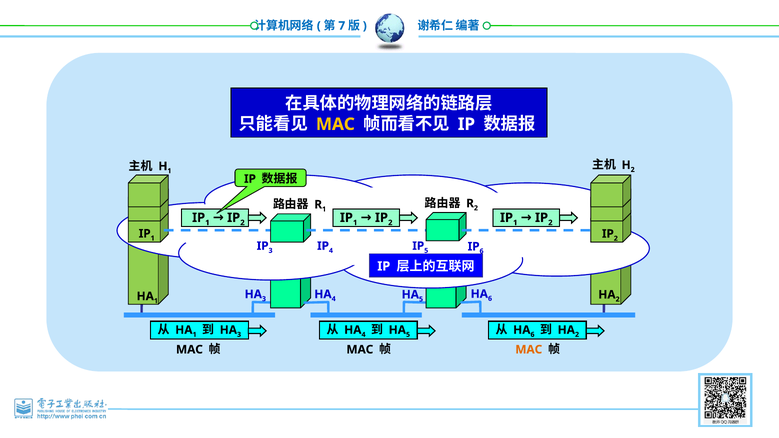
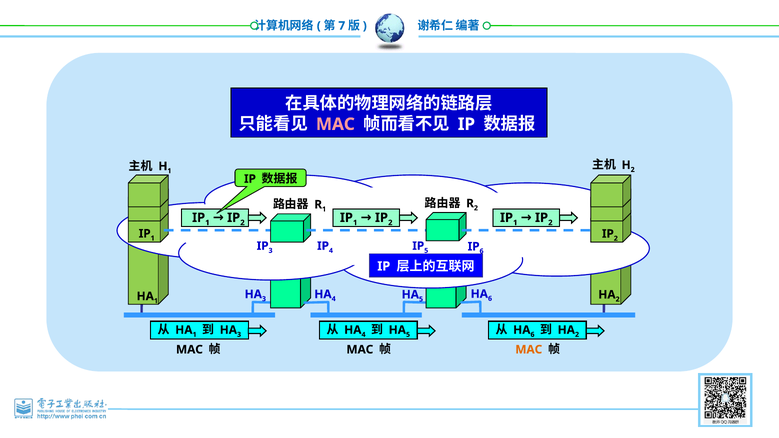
MAC colour: yellow -> pink (335, 124)
